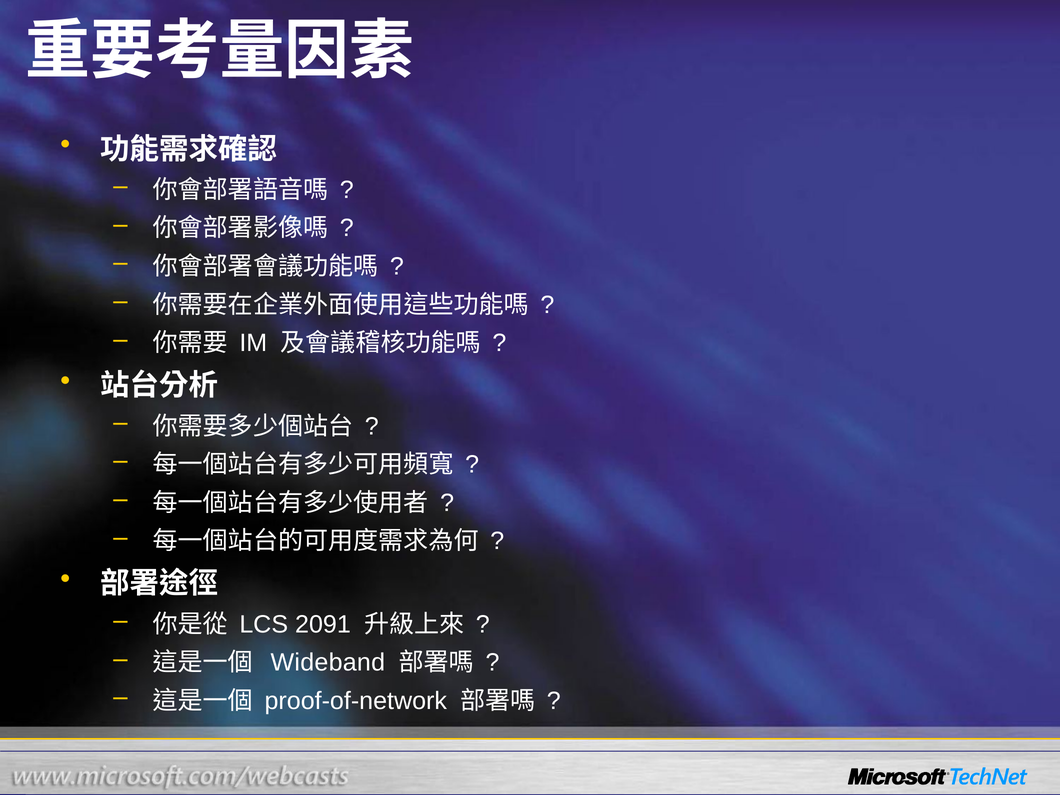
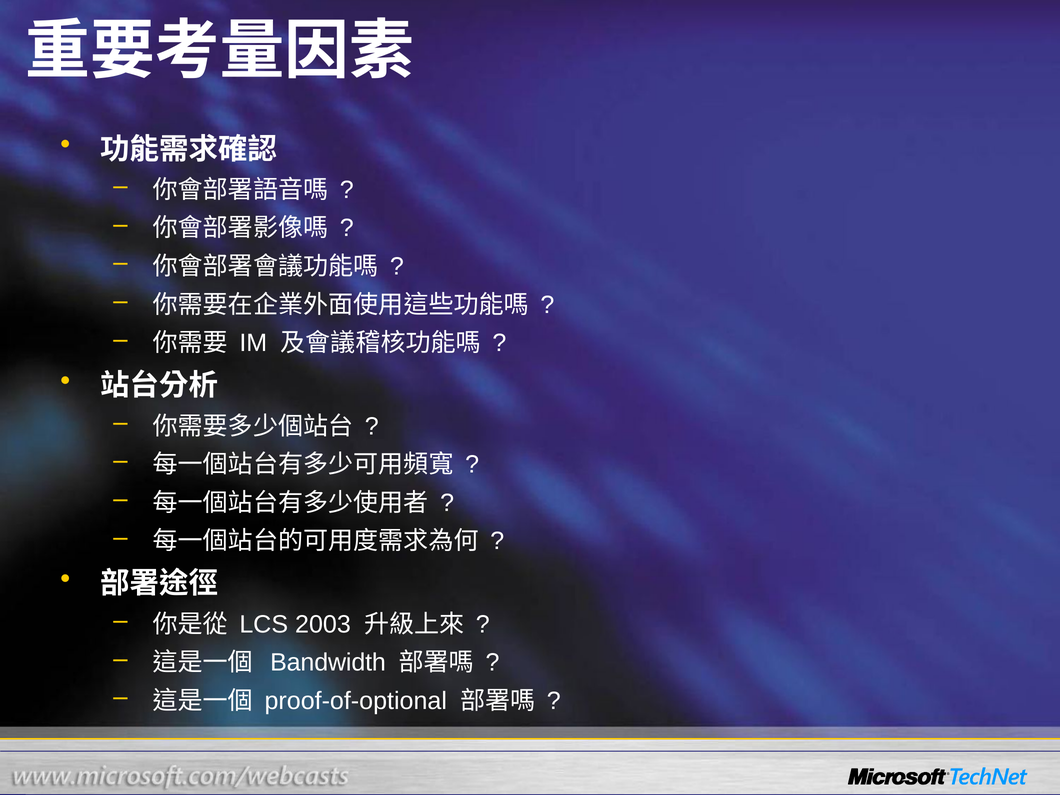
2091: 2091 -> 2003 (323, 624)
Wideband: Wideband -> Bandwidth (328, 663)
proof-of-network: proof-of-network -> proof-of-optional (356, 701)
